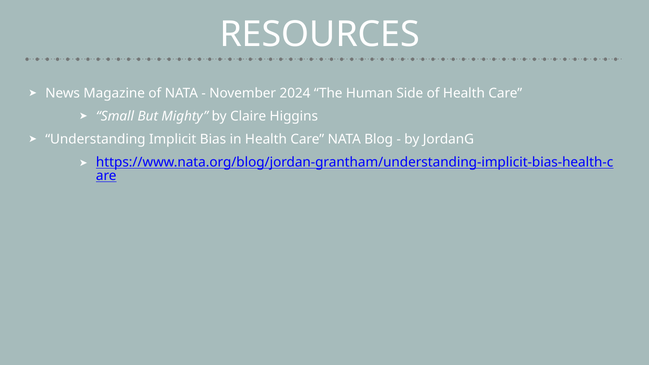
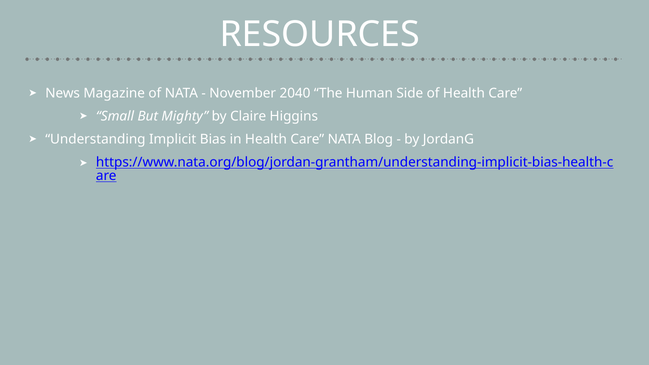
2024: 2024 -> 2040 (295, 93)
